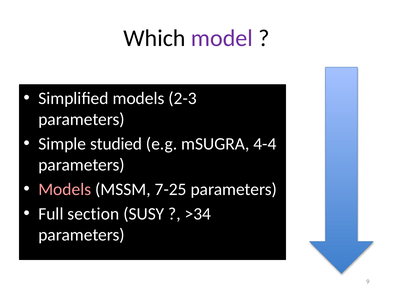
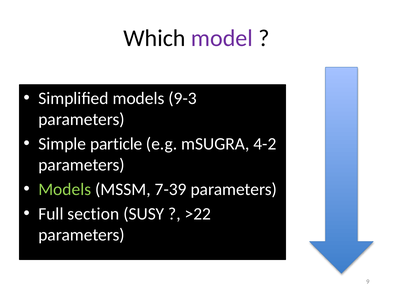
2-3: 2-3 -> 9-3 (183, 98)
studied: studied -> particle (116, 144)
4-4: 4-4 -> 4-2 (265, 144)
Models colour: pink -> light green (65, 189)
7-25: 7-25 -> 7-39 (171, 189)
>34: >34 -> >22 (198, 214)
